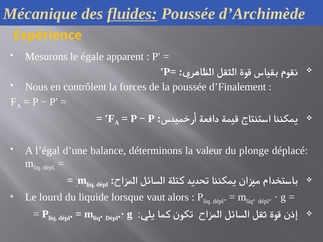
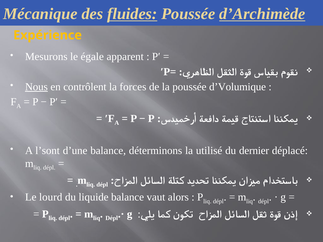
d’Archimède underline: none -> present (262, 14)
Nous underline: none -> present (36, 87)
d’Finalement: d’Finalement -> d’Volumique (238, 87)
l’égal: l’égal -> l’sont (48, 151)
valeur: valeur -> utilisé (209, 151)
plonge: plonge -> dernier (254, 151)
liquide lorsque: lorsque -> balance (128, 197)
